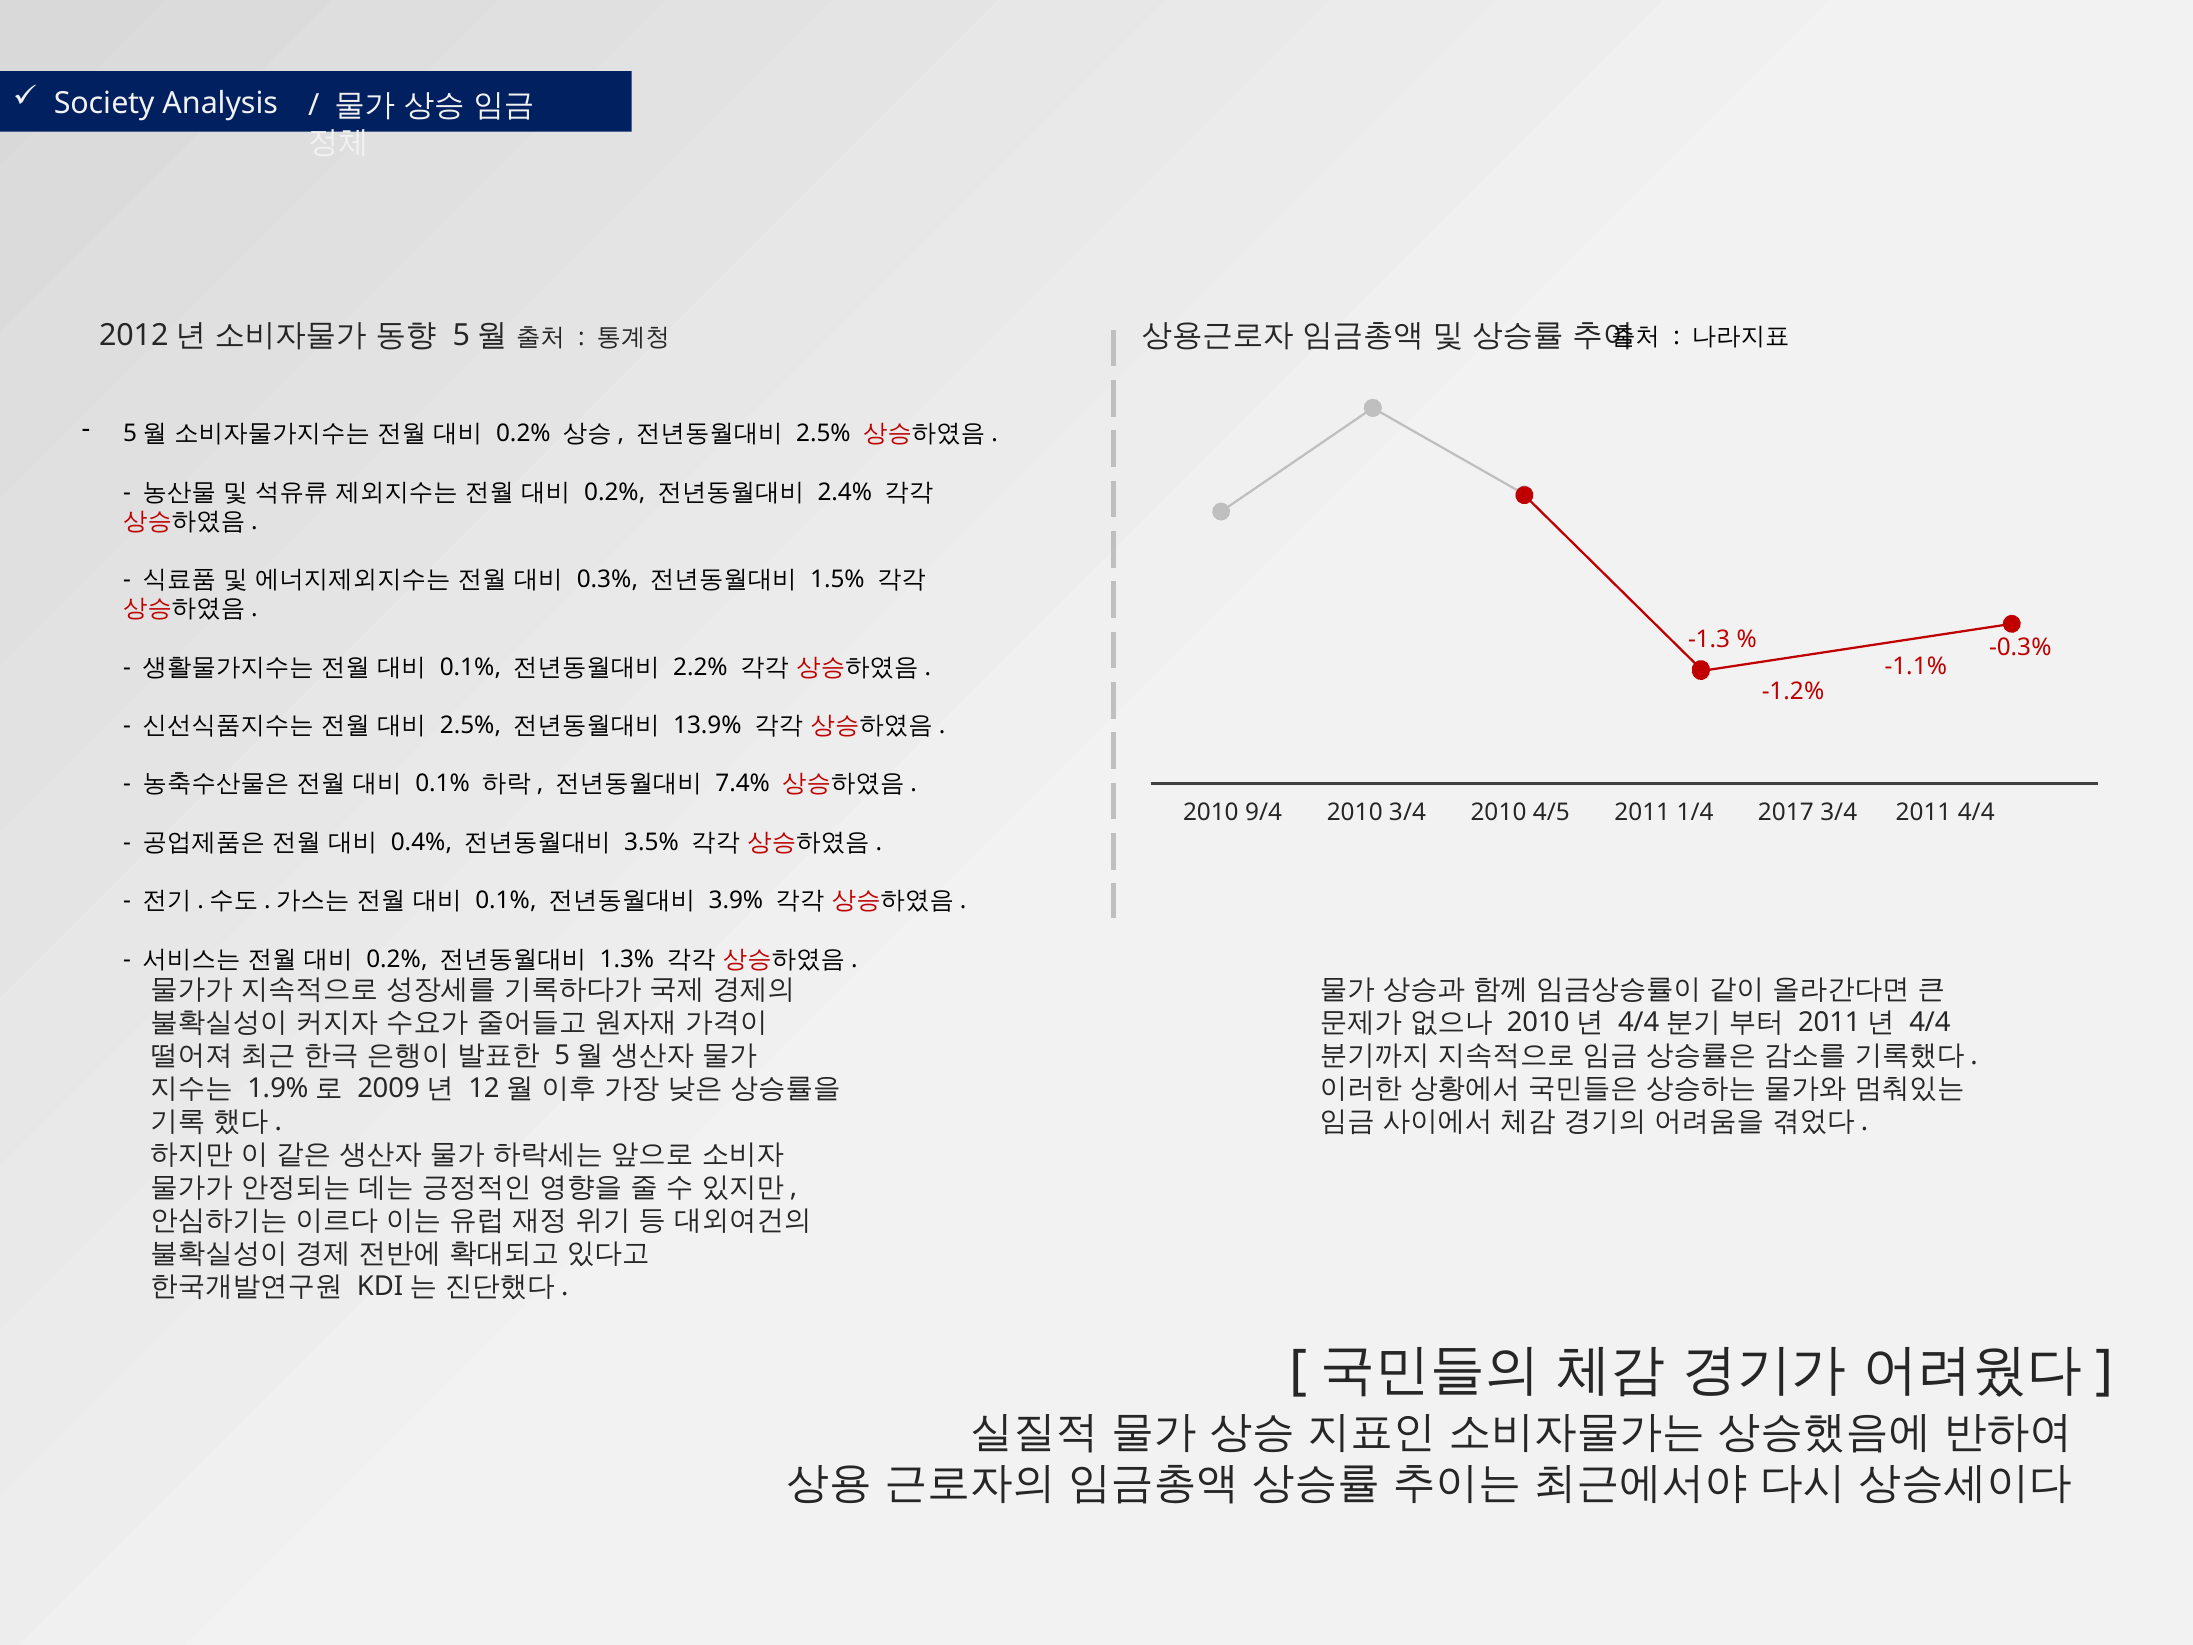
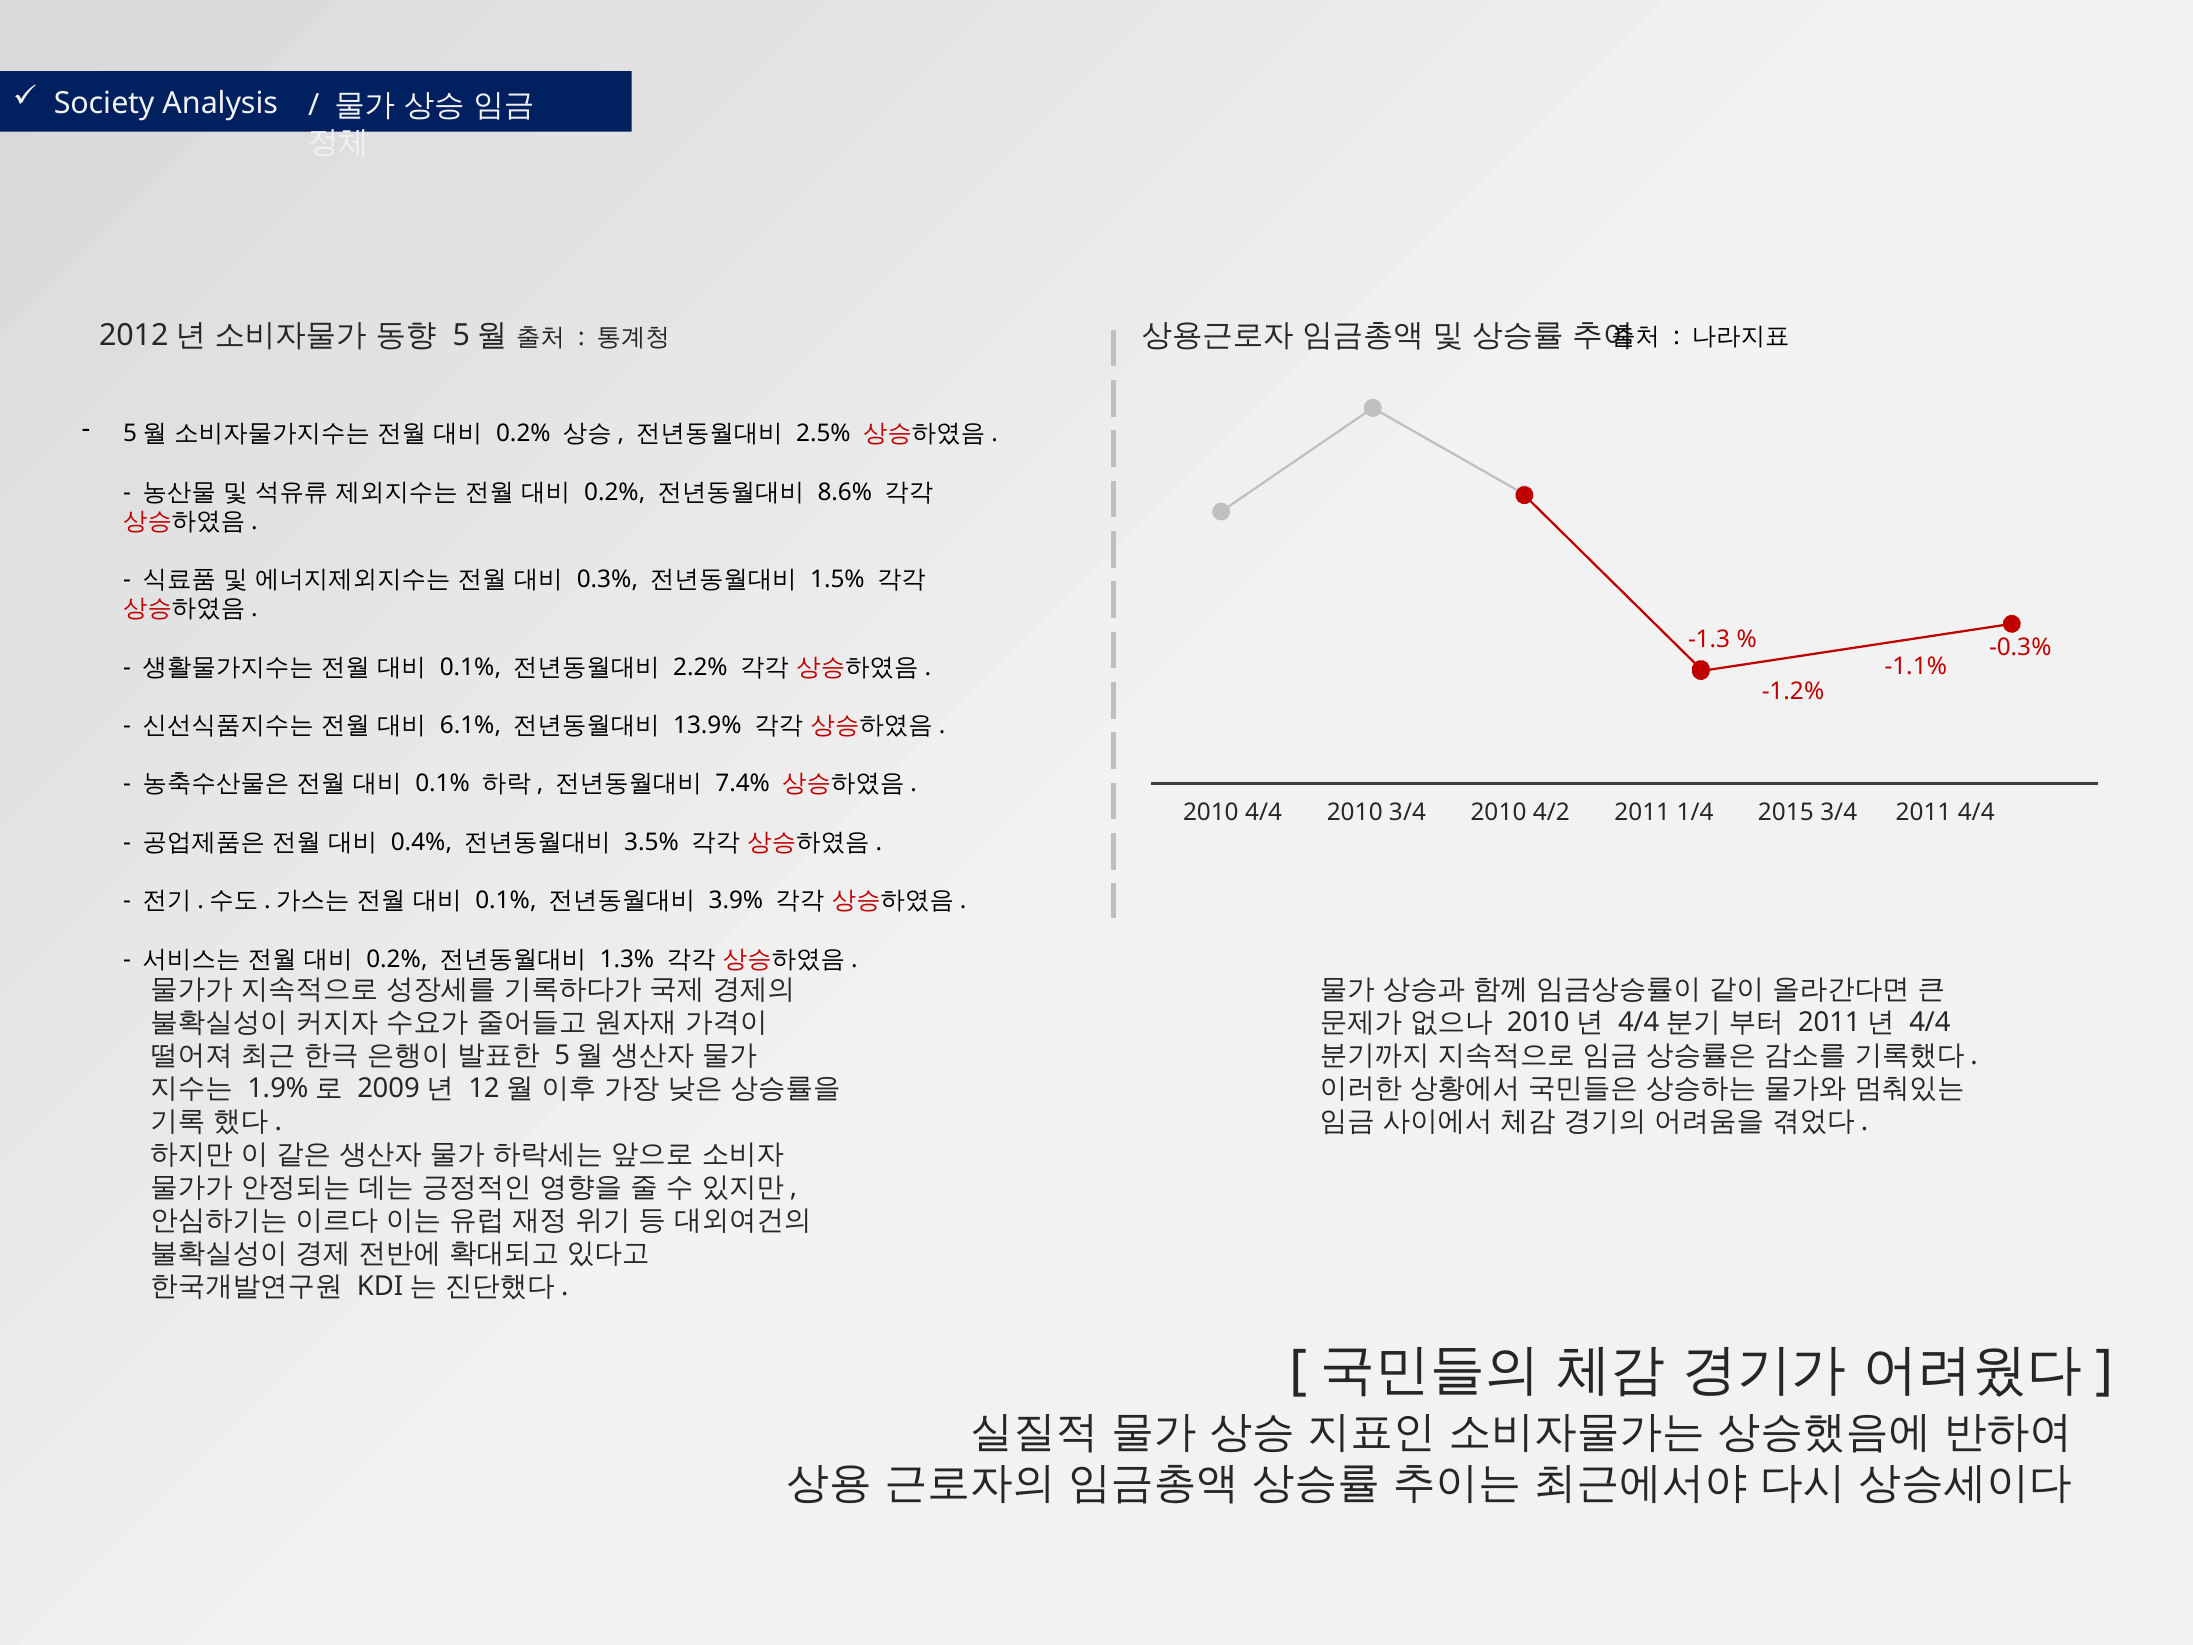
2.4%: 2.4% -> 8.6% (845, 492)
2.5%: 2.5% -> 6.1% (470, 725)
2010 9/4: 9/4 -> 4/4 (1264, 812)
4/5: 4/5 -> 4/2 (1551, 812)
2017: 2017 -> 2015 (1786, 812)
